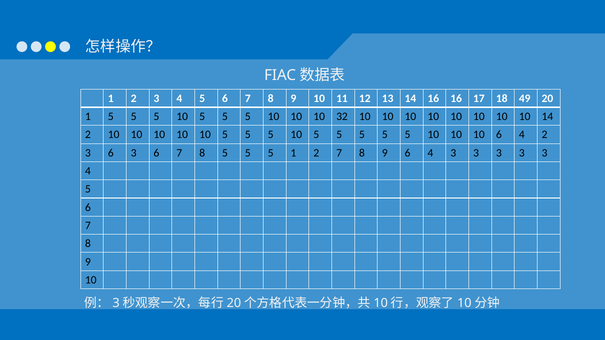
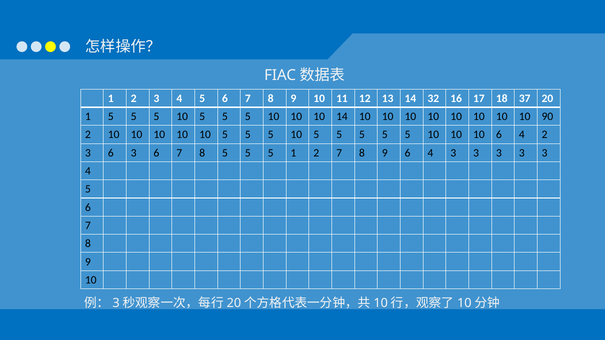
14 16: 16 -> 32 (433, 99)
49: 49 -> 37 (525, 99)
10 32: 32 -> 14 (342, 117)
10 14: 14 -> 90 (547, 117)
